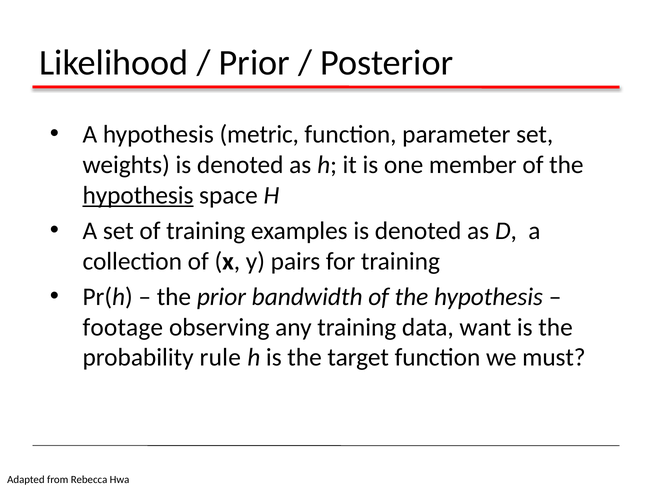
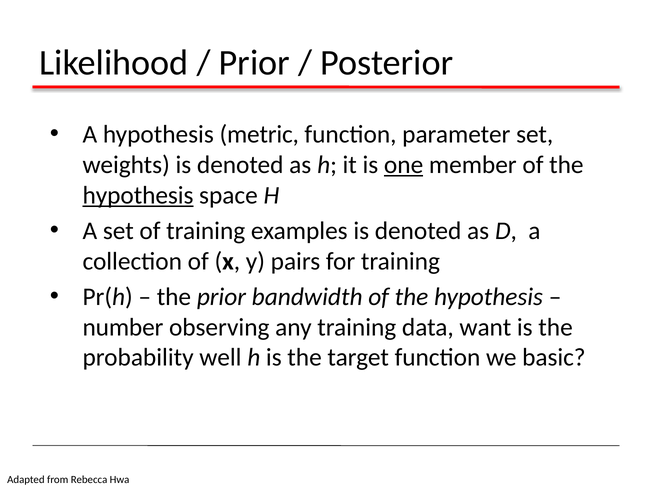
one underline: none -> present (404, 165)
footage: footage -> number (123, 327)
rule: rule -> well (220, 358)
must: must -> basic (554, 358)
